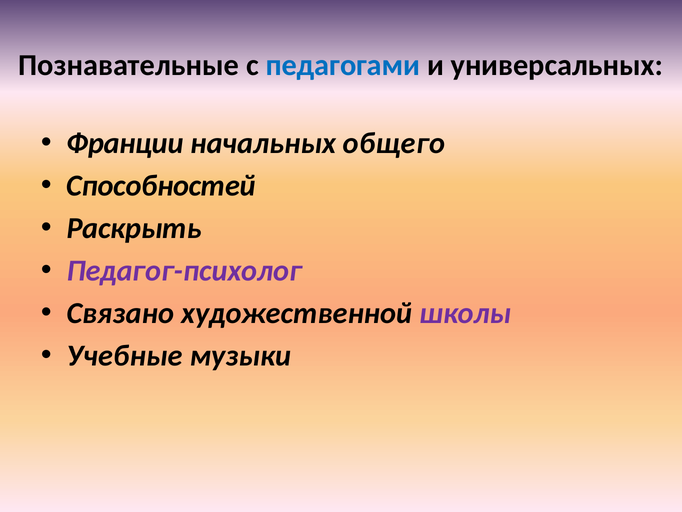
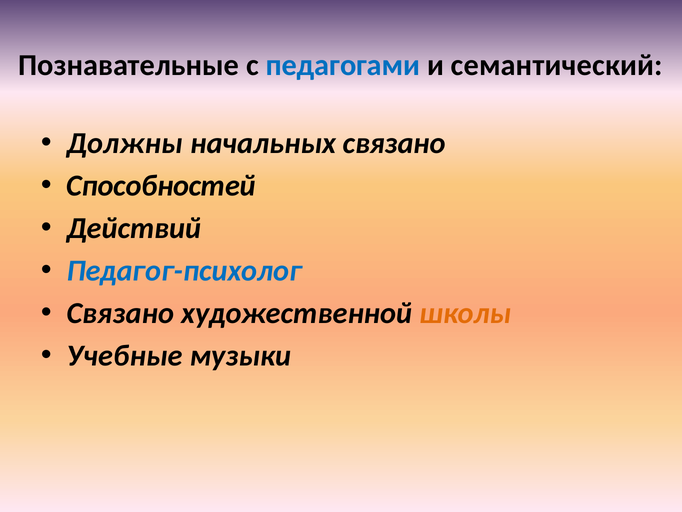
универсальных: универсальных -> семантический (557, 65)
Франции: Франции -> Должны (125, 143)
начальных общего: общего -> связано (394, 143)
Раскрыть: Раскрыть -> Действий (134, 228)
Педагог-психолог colour: purple -> blue (184, 270)
школы colour: purple -> orange (465, 313)
